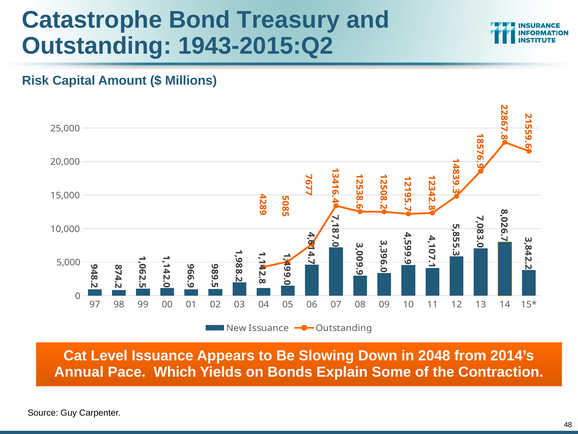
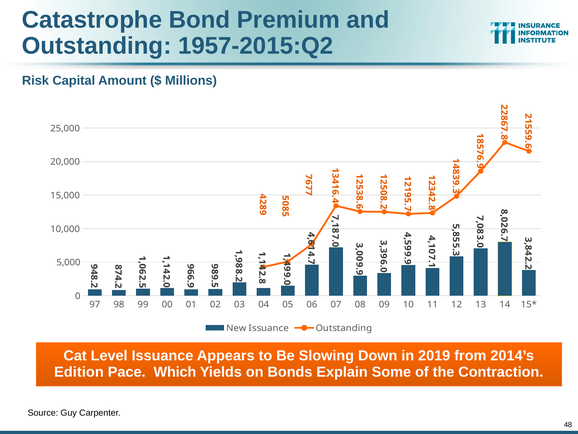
Treasury: Treasury -> Premium (288, 20)
1943-2015:Q2: 1943-2015:Q2 -> 1957-2015:Q2 (256, 46)
2048: 2048 -> 2019 (434, 355)
Annual: Annual -> Edition (79, 372)
